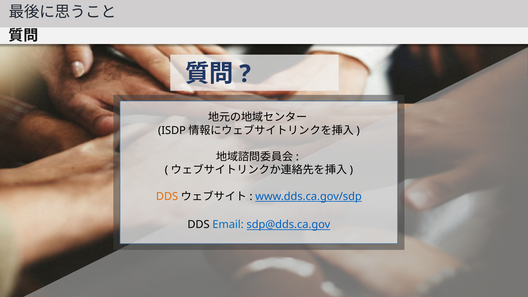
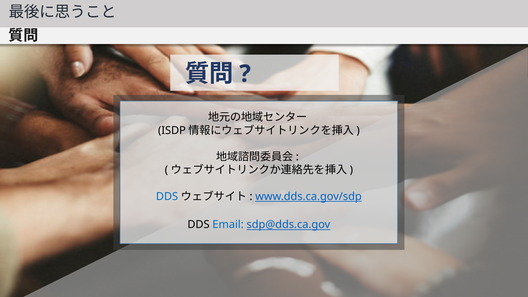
DDS colour: orange -> blue (167, 196)
